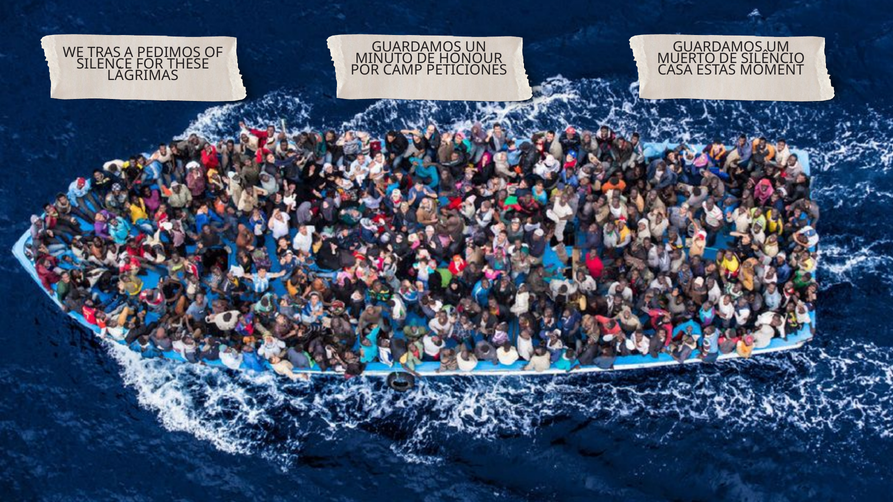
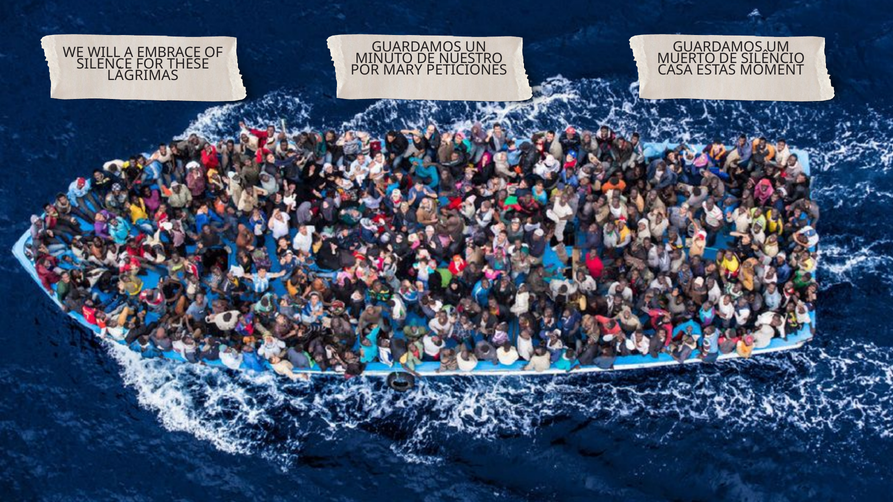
TRAS: TRAS -> WILL (104, 53)
PEDIMOS: PEDIMOS -> EMBRACE (169, 53)
HONOUR: HONOUR -> NUESTRO (471, 59)
CAMP: CAMP -> MARY (403, 70)
